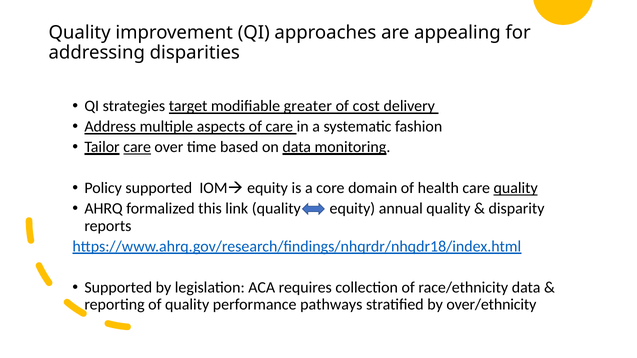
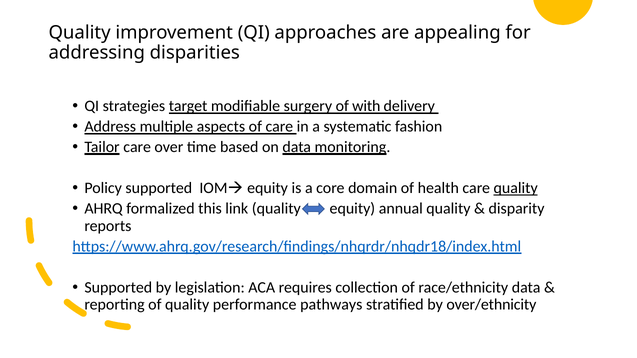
greater: greater -> surgery (308, 106)
cost: cost -> with (366, 106)
care underline: present -> none (137, 147)
